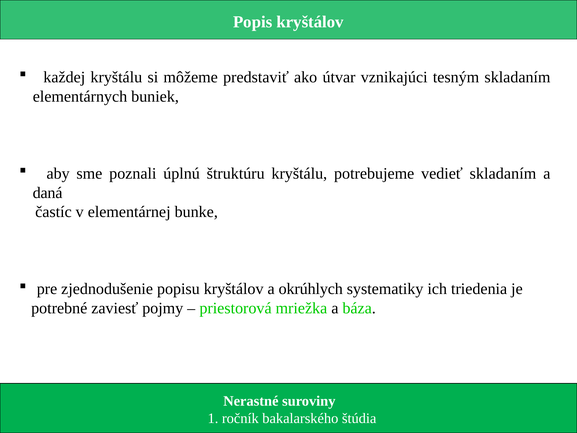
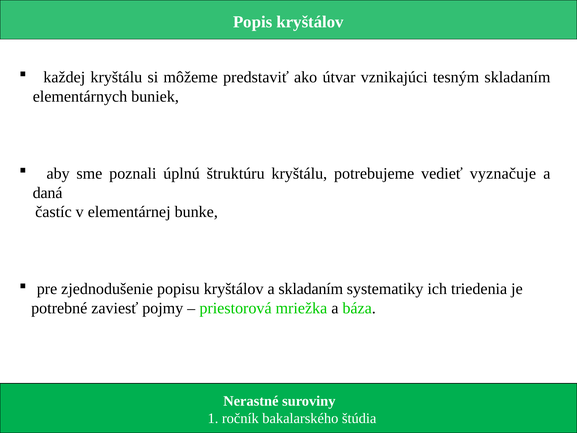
vedieť skladaním: skladaním -> vyznačuje (503, 173)
a okrúhlych: okrúhlych -> skladaním (311, 289)
